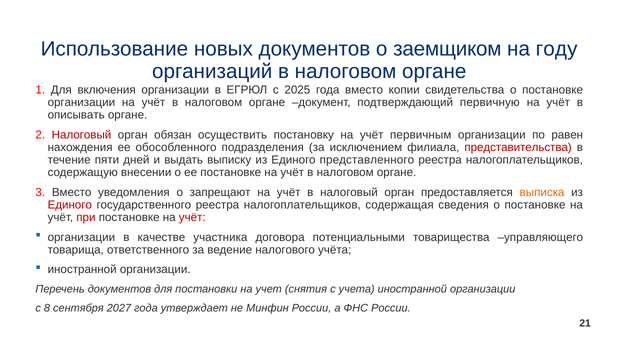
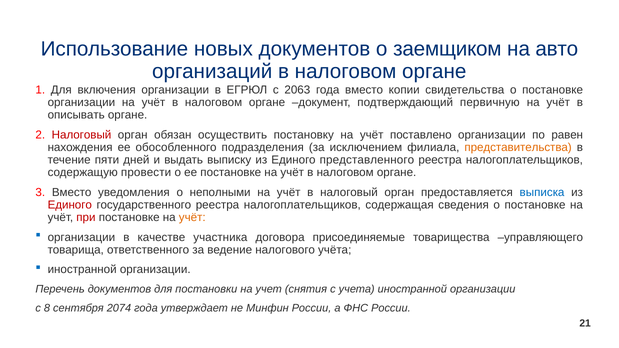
году: году -> авто (557, 49)
2025: 2025 -> 2063 (297, 90)
первичным: первичным -> поставлено (421, 135)
представительства colour: red -> orange (518, 147)
внесении: внесении -> провести (146, 173)
запрещают: запрещают -> неполными (220, 192)
выписка colour: orange -> blue (542, 192)
учёт colour: red -> orange (192, 217)
потенциальными: потенциальными -> присоединяемые (359, 237)
2027: 2027 -> 2074 (119, 308)
